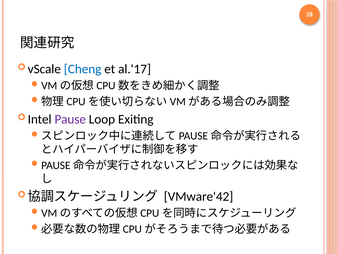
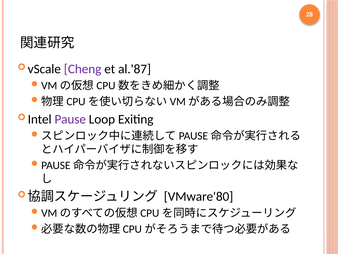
Cheng colour: blue -> purple (83, 69)
al.'17: al.'17 -> al.'87 (135, 69)
VMware'42: VMware'42 -> VMware'80 (199, 196)
